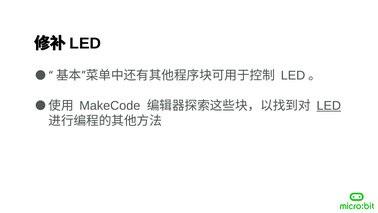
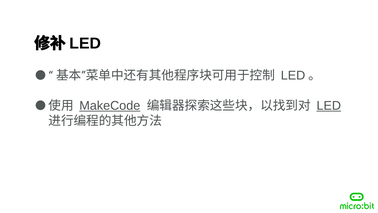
MakeCode underline: none -> present (110, 106)
